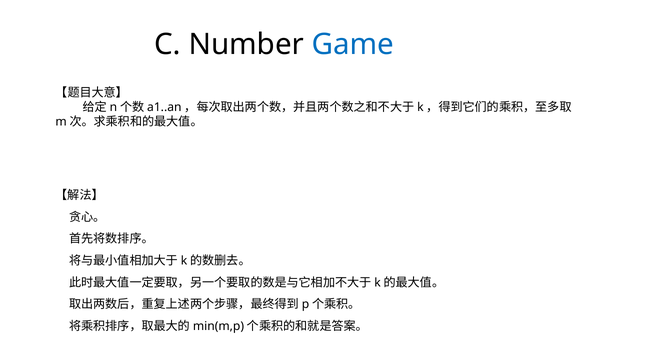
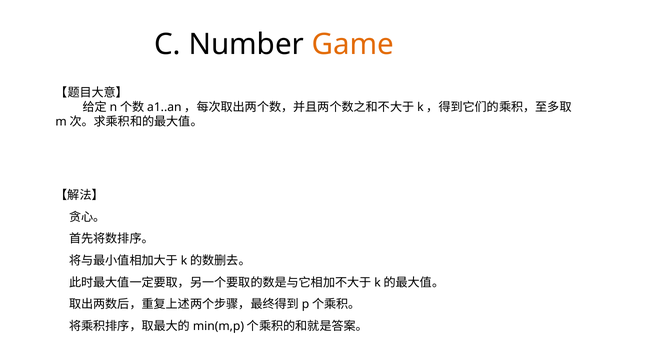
Game colour: blue -> orange (353, 44)
